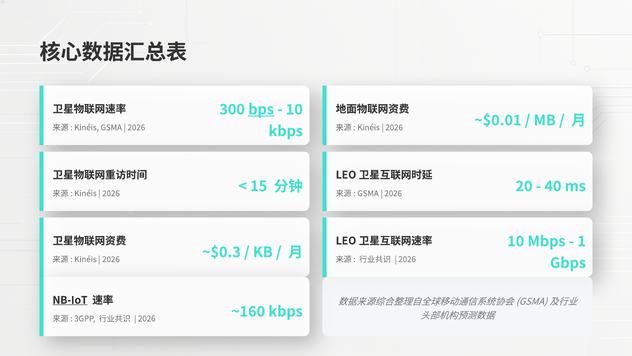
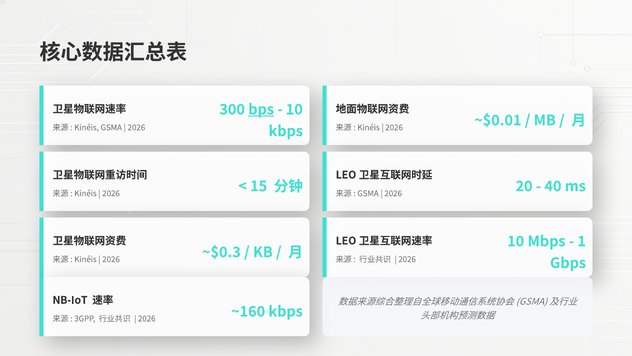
NB-IoT underline: present -> none (70, 300)
